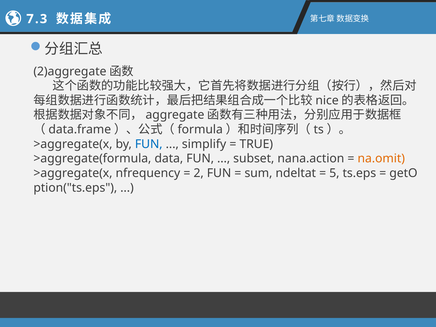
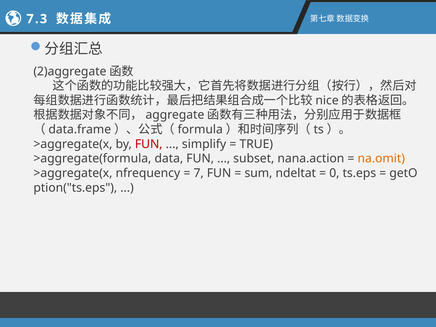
FUN colour: blue -> red (149, 144)
2: 2 -> 7 (199, 173)
5: 5 -> 0 (334, 173)
